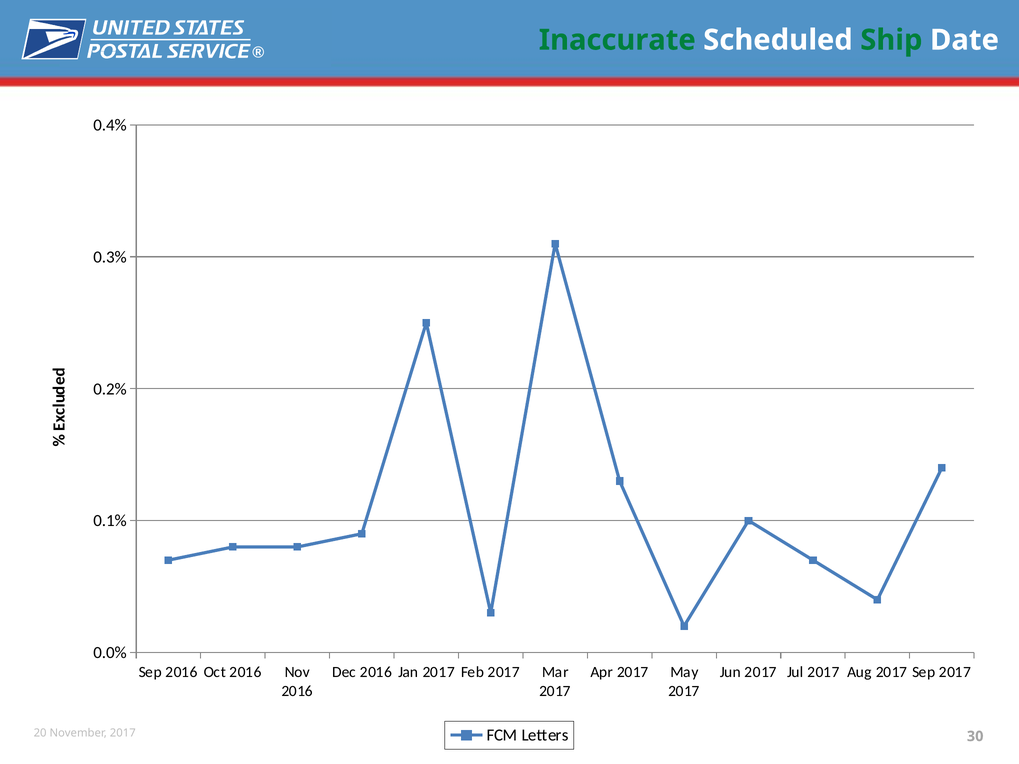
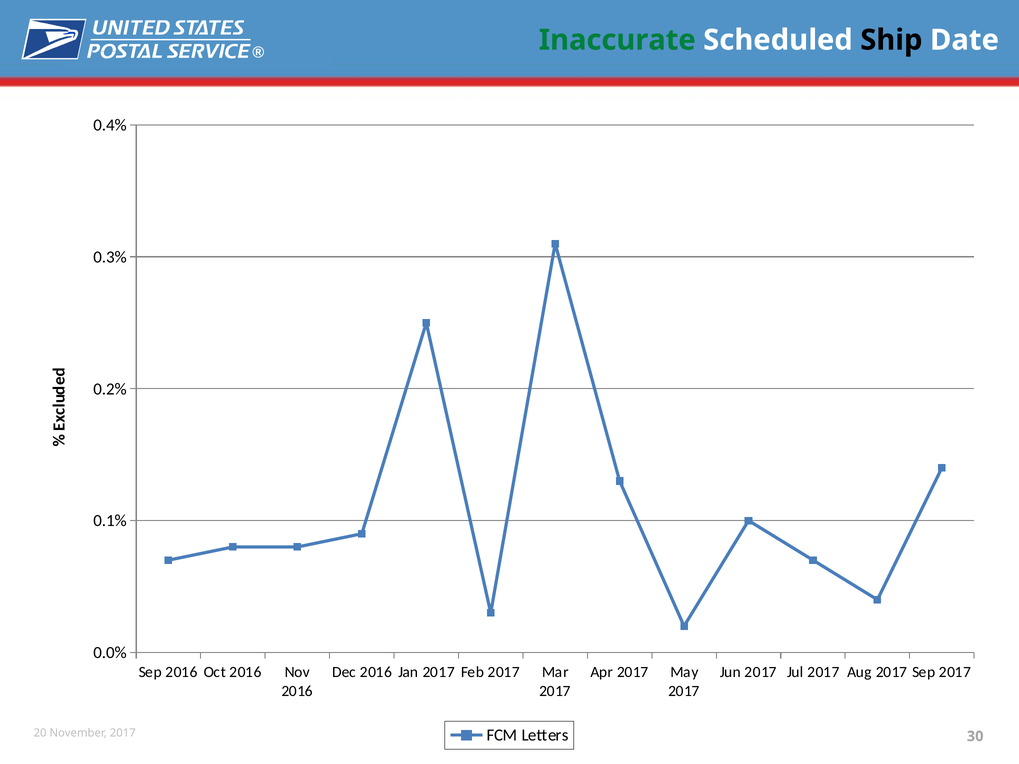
Ship colour: green -> black (891, 40)
